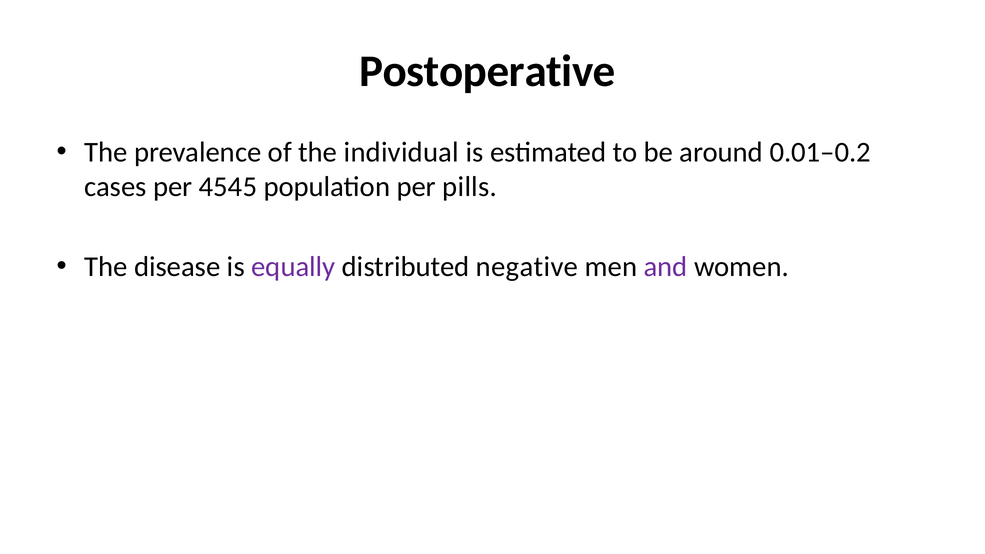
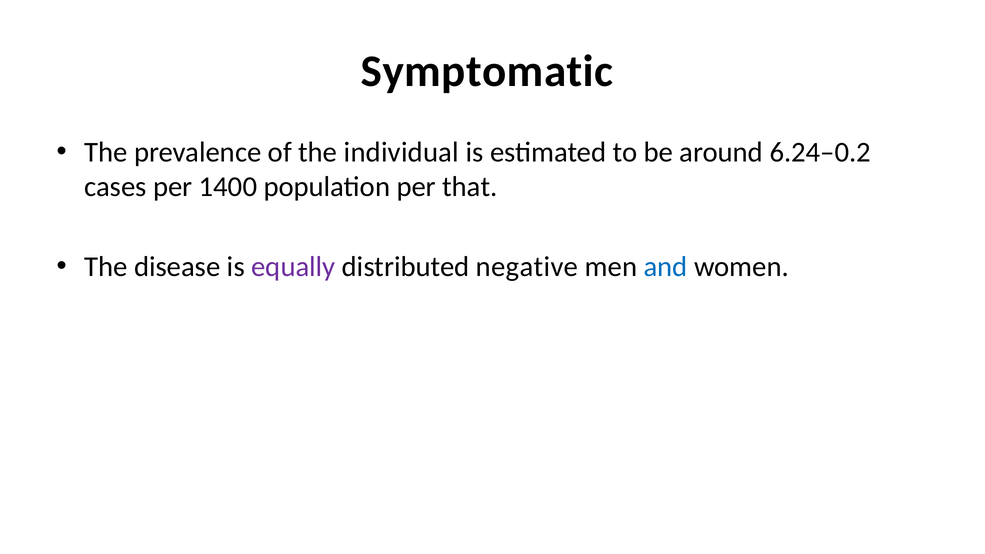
Postoperative: Postoperative -> Symptomatic (487, 72)
0.01–0.2: 0.01–0.2 -> 6.24–0.2 (820, 152)
4545: 4545 -> 1400 (228, 187)
pills: pills -> that (470, 187)
and colour: purple -> blue (666, 267)
